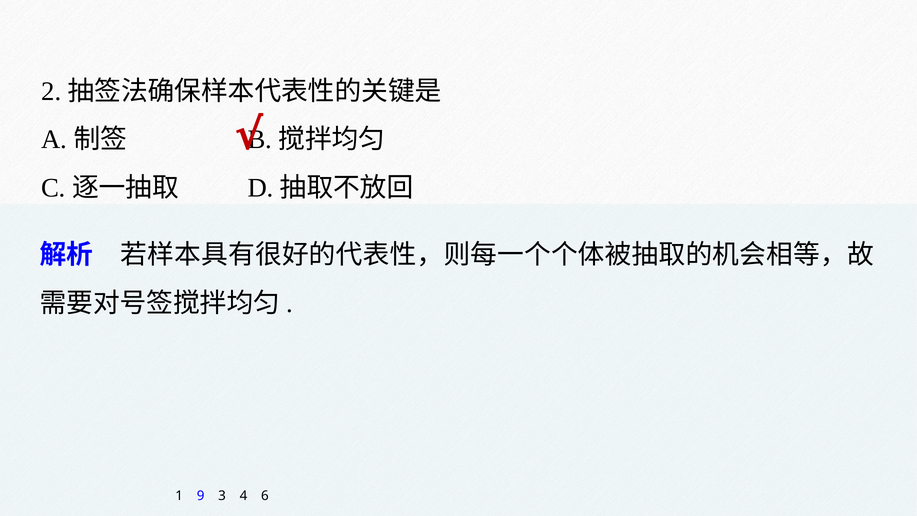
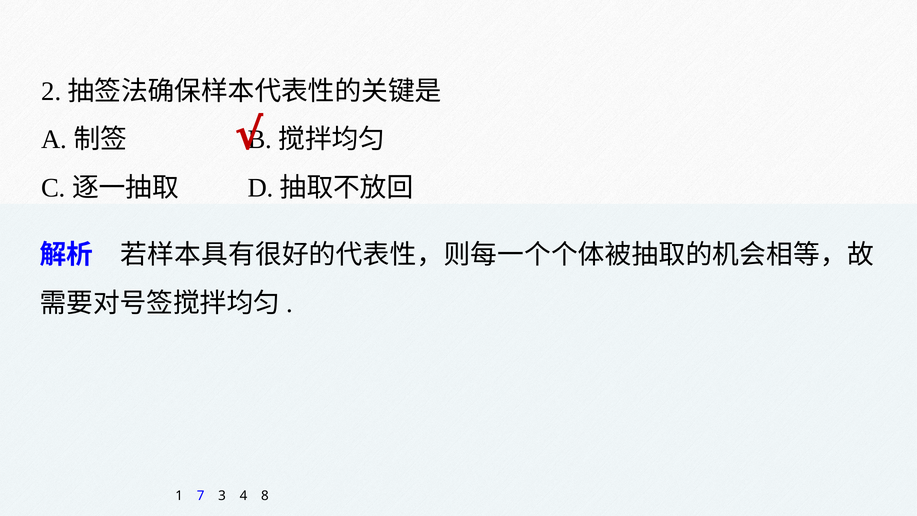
9: 9 -> 7 (201, 496)
6: 6 -> 8 (265, 496)
